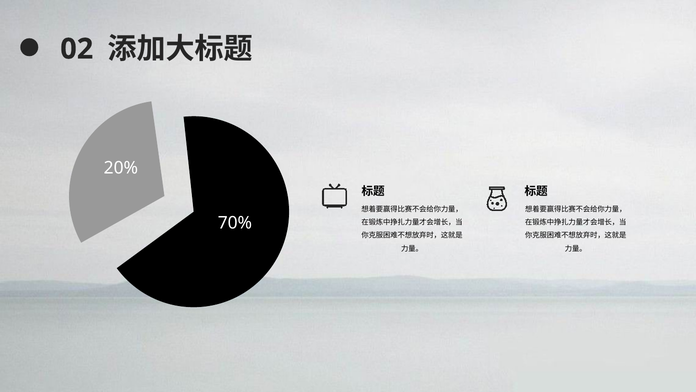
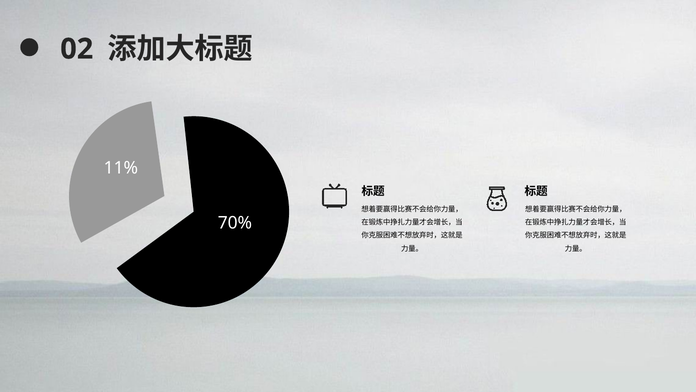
20%: 20% -> 11% (121, 168)
